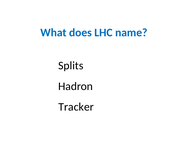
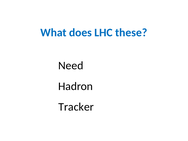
name: name -> these (131, 33)
Splits: Splits -> Need (71, 66)
